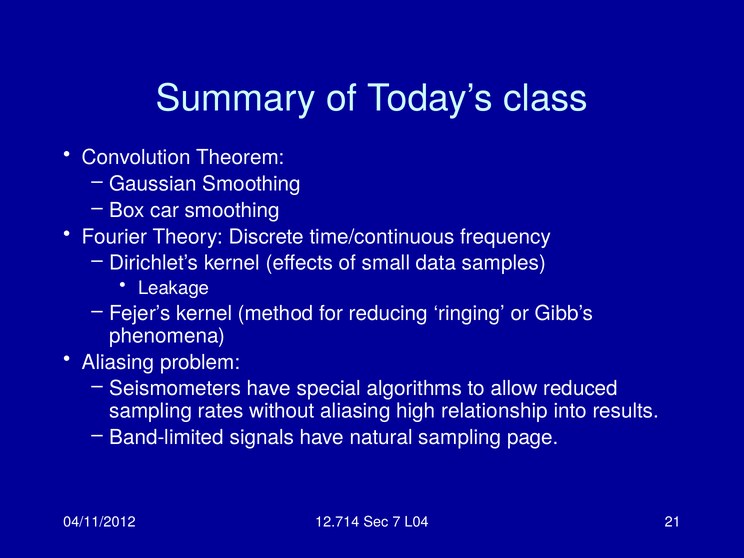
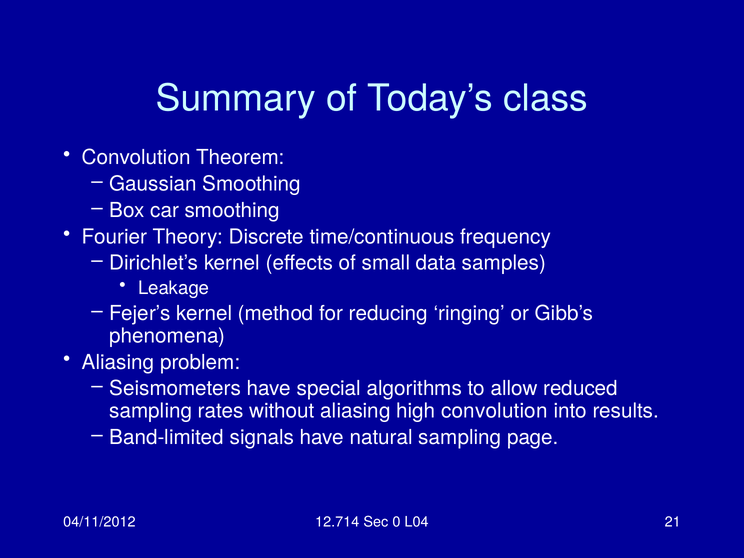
high relationship: relationship -> convolution (494, 411)
7: 7 -> 0 (396, 522)
